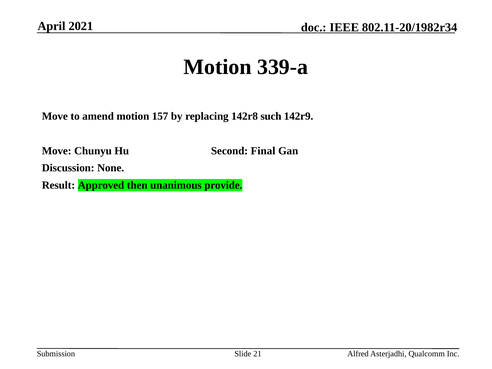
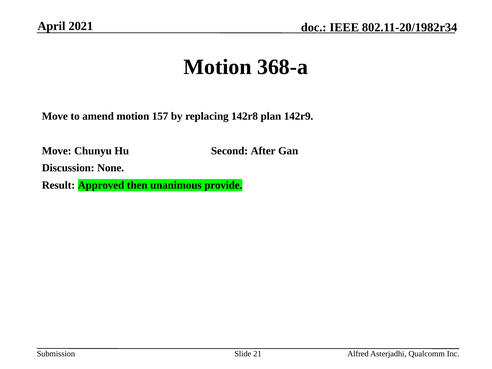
339-a: 339-a -> 368-a (283, 67)
such: such -> plan (271, 116)
Final: Final -> After (263, 151)
